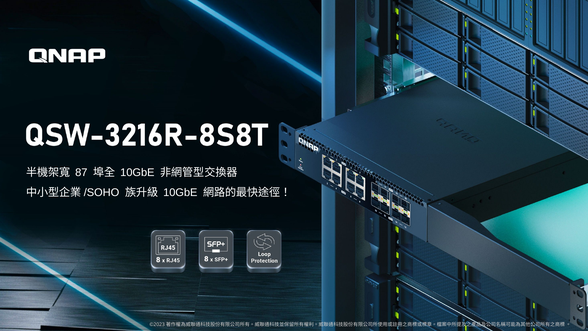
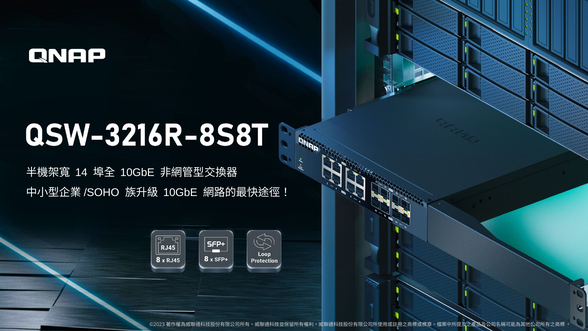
87: 87 -> 14 (81, 173)
